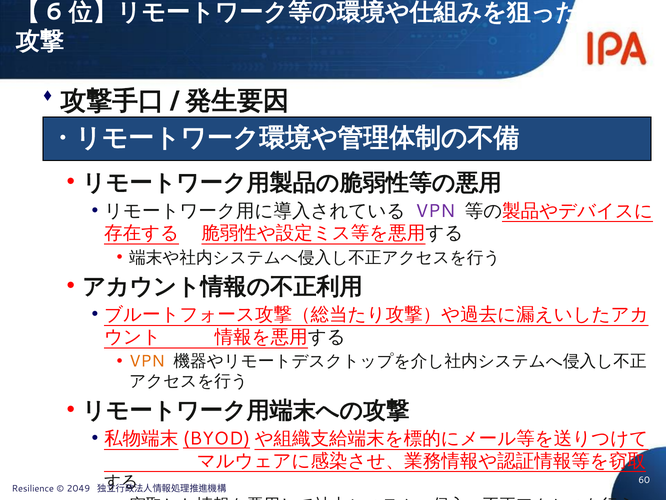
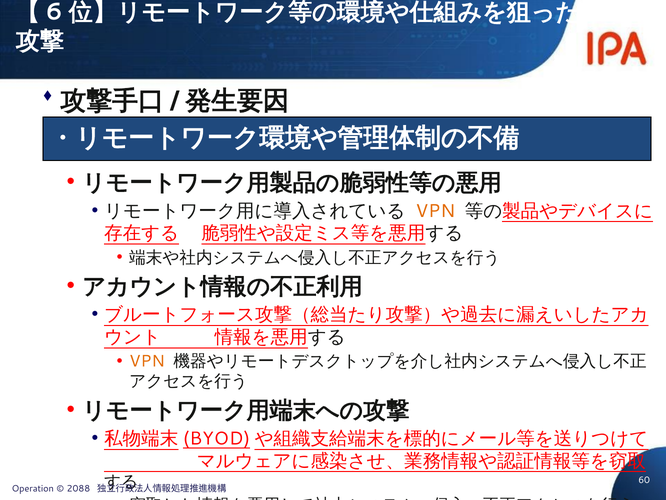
VPN colour: purple -> orange (435, 211)
Resilience: Resilience -> Operation (33, 488)
2049: 2049 -> 2088 (78, 488)
